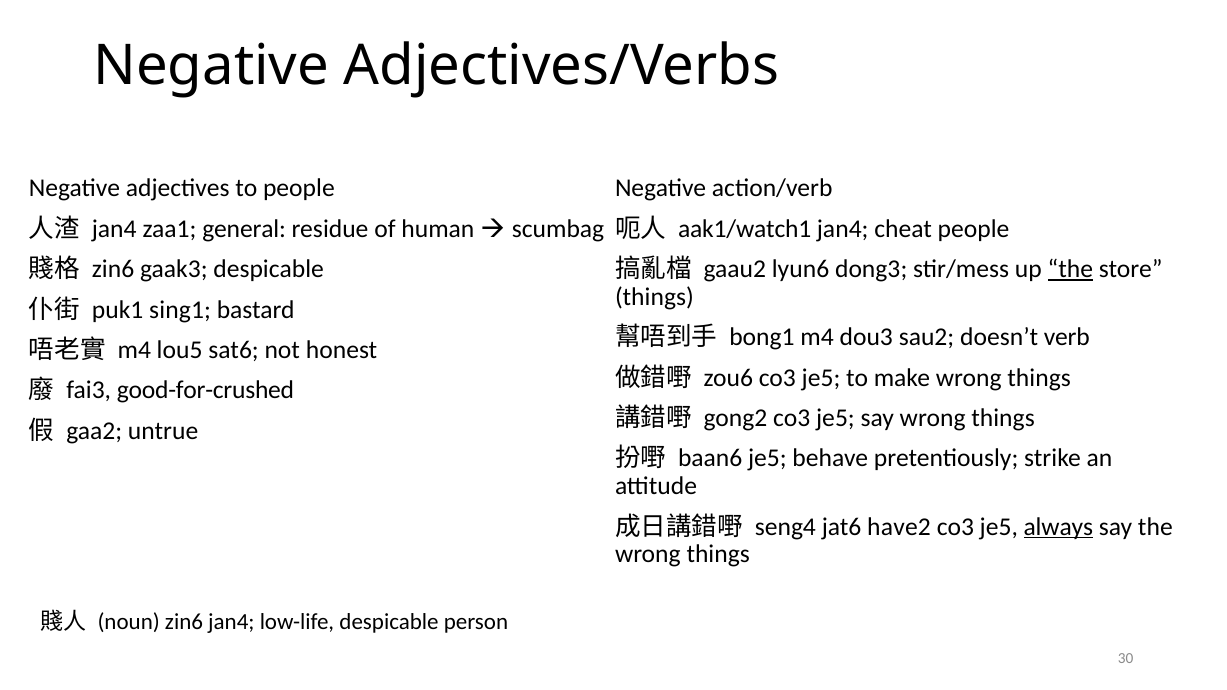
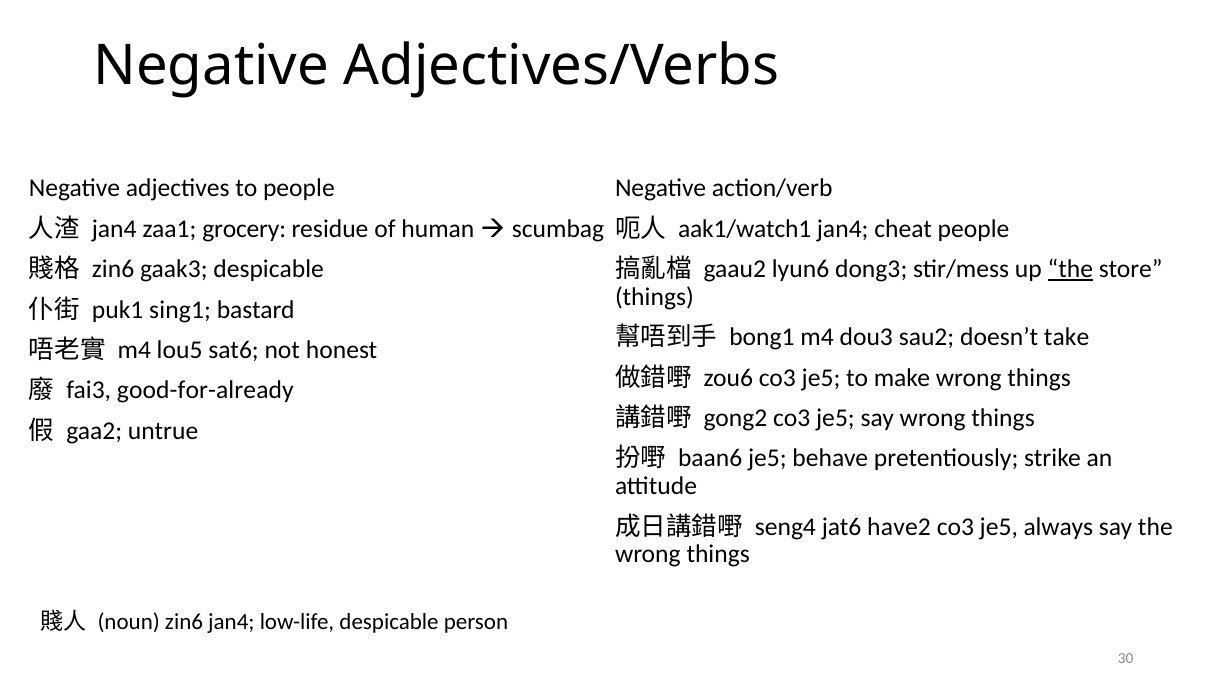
general: general -> grocery (244, 229)
verb: verb -> take (1067, 337)
good-for-crushed: good-for-crushed -> good-for-already (205, 391)
always underline: present -> none (1058, 527)
